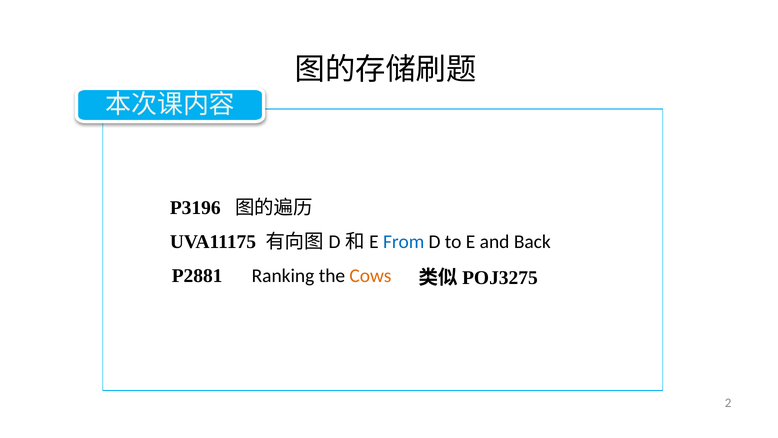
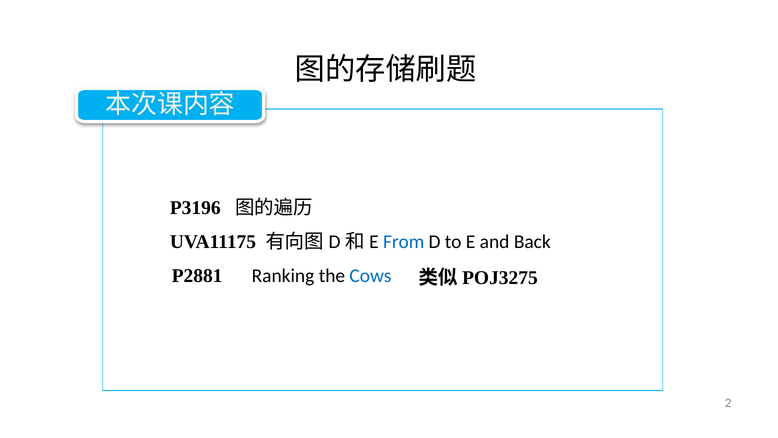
Cows colour: orange -> blue (370, 275)
